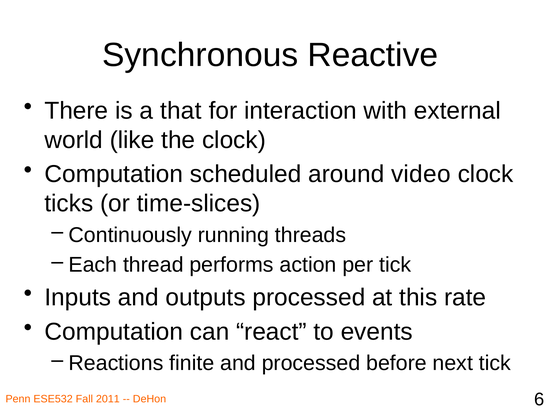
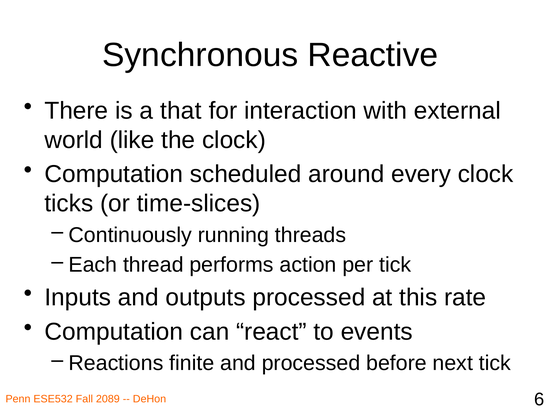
video: video -> every (421, 174)
2011: 2011 -> 2089 (108, 400)
